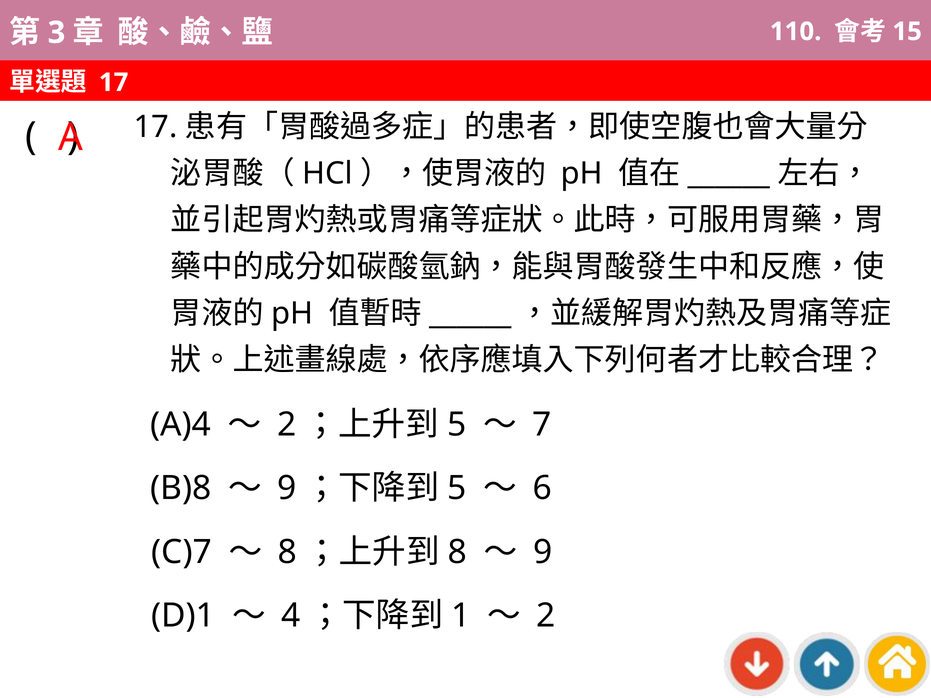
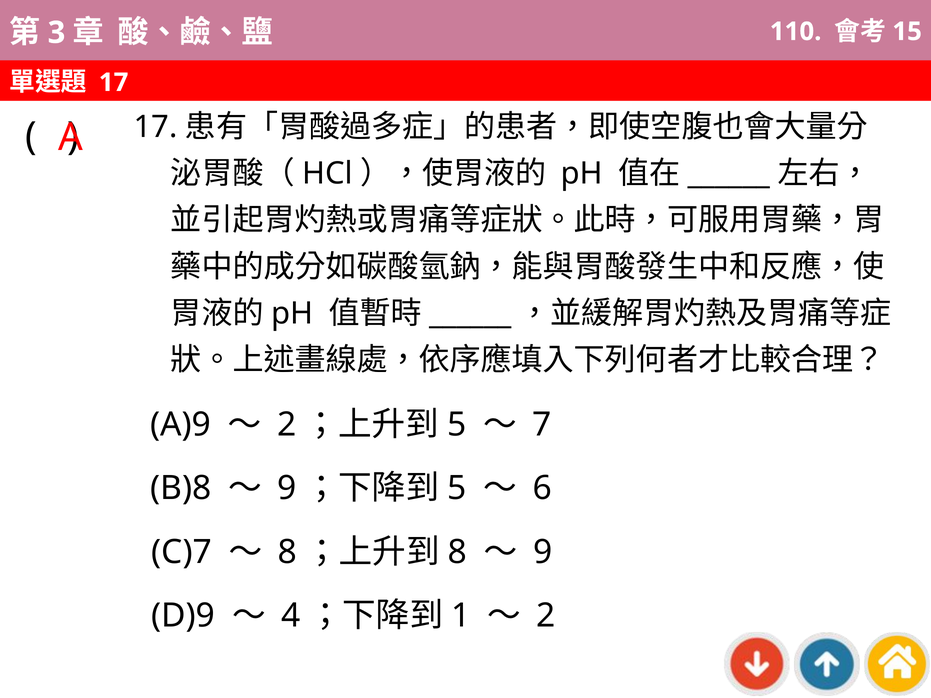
A)4: A)4 -> A)9 (181, 425)
D)1: D)1 -> D)9 (183, 616)
